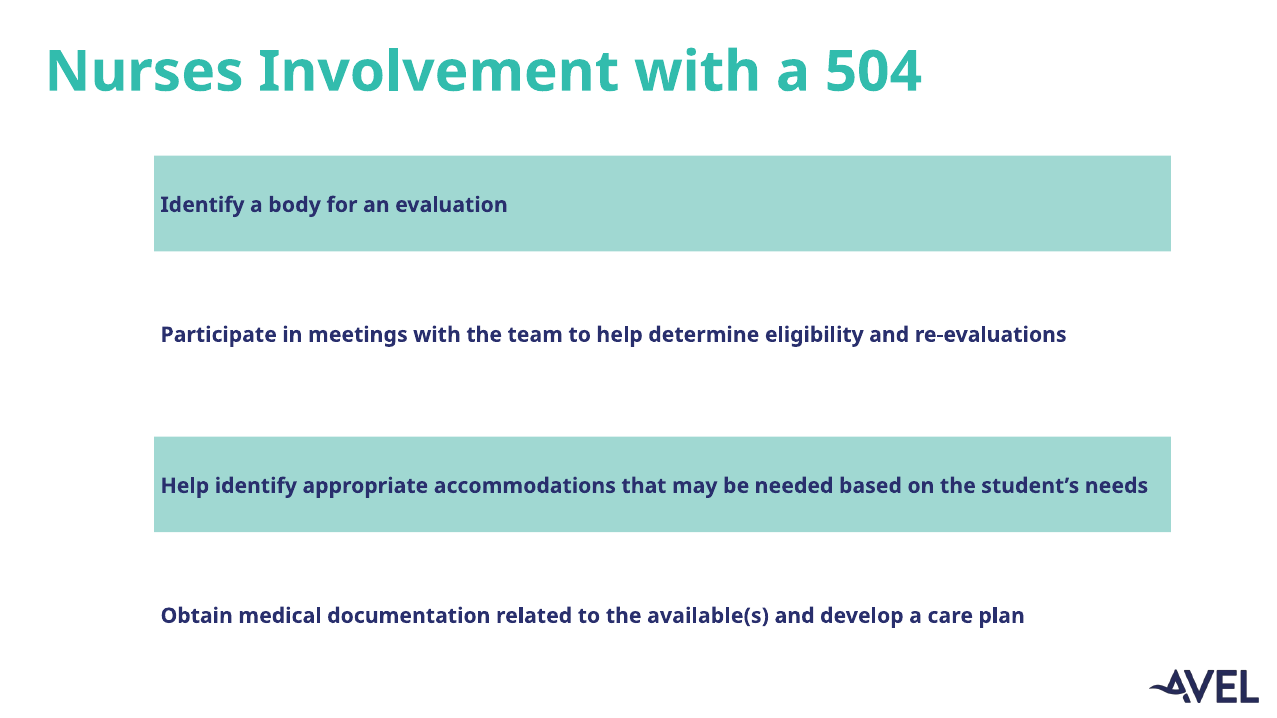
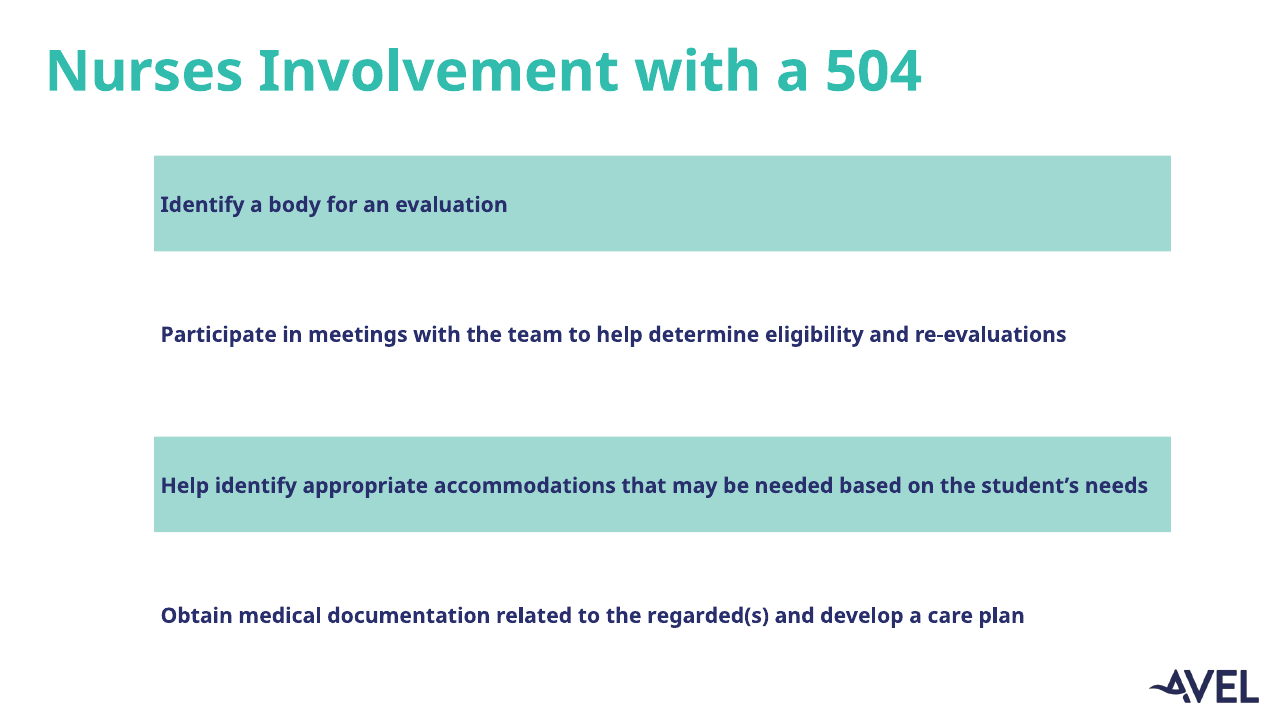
available(s: available(s -> regarded(s (708, 616)
